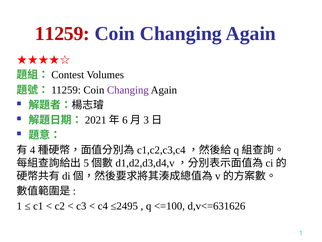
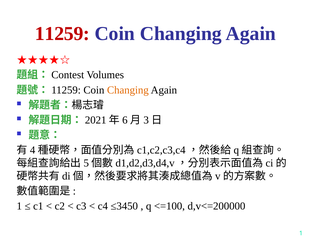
Changing colour: purple -> orange (128, 90)
≤2495: ≤2495 -> ≤3450 (124, 206)
d,v<=631626: d,v<=631626 -> d,v<=200000 (216, 206)
